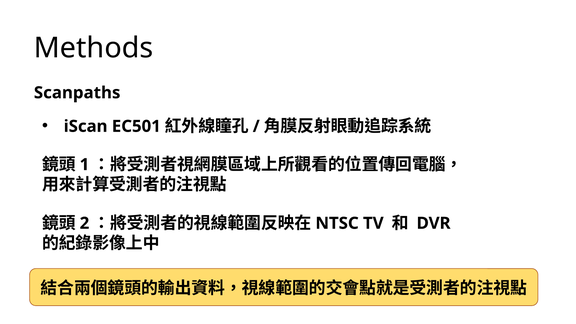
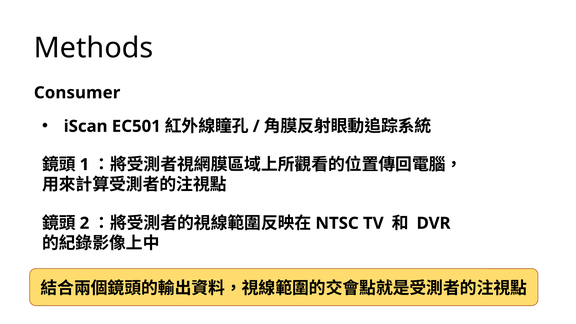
Scanpaths: Scanpaths -> Consumer (77, 93)
